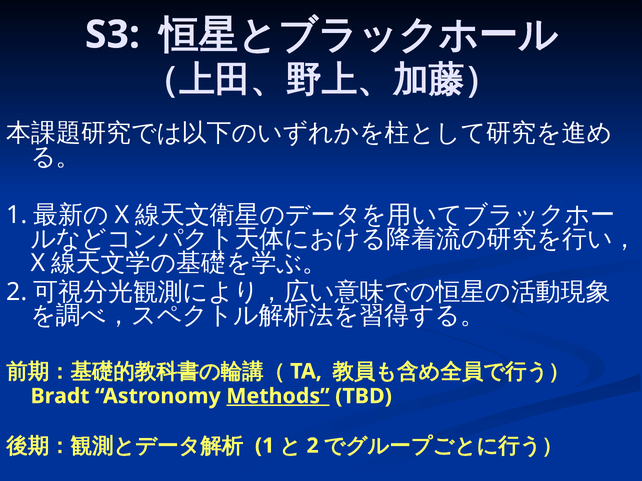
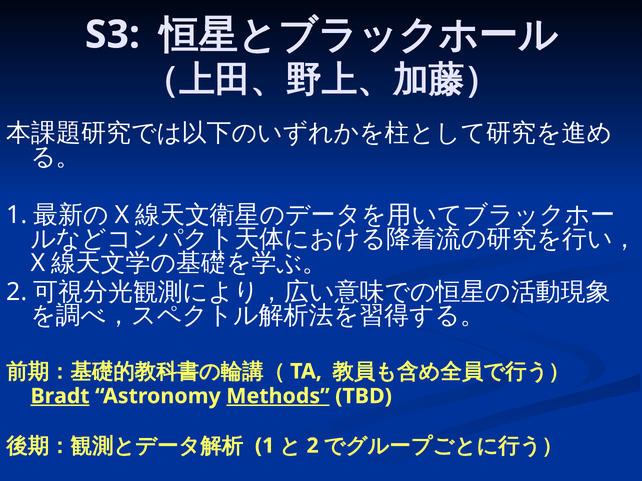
Bradt underline: none -> present (60, 397)
